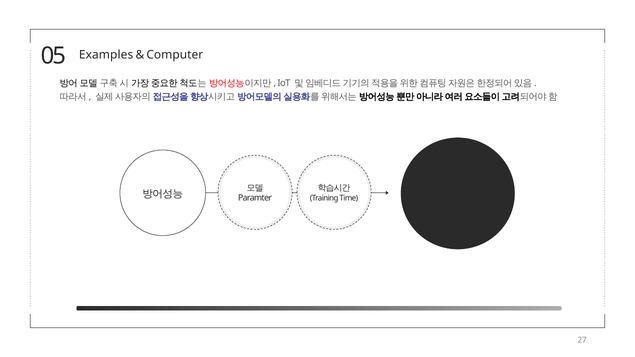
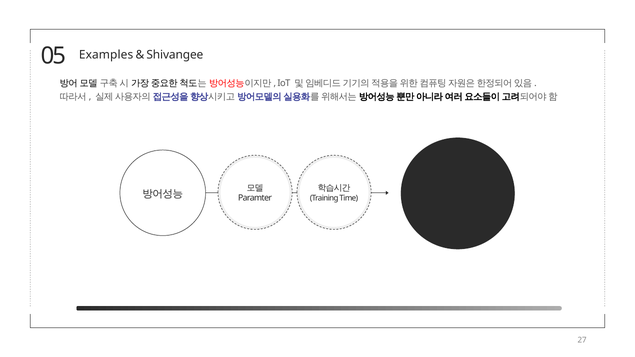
Computer: Computer -> Shivangee (175, 55)
